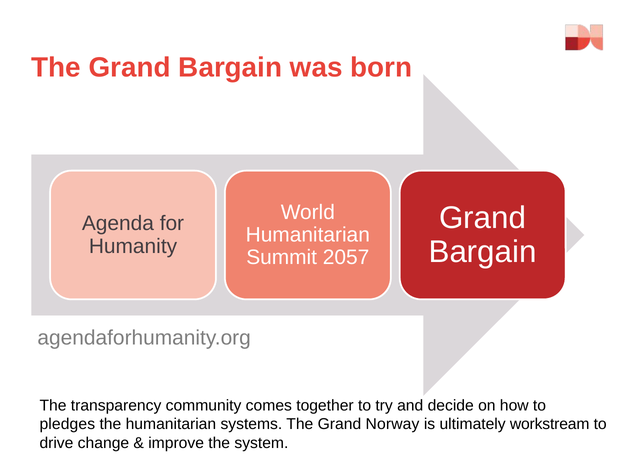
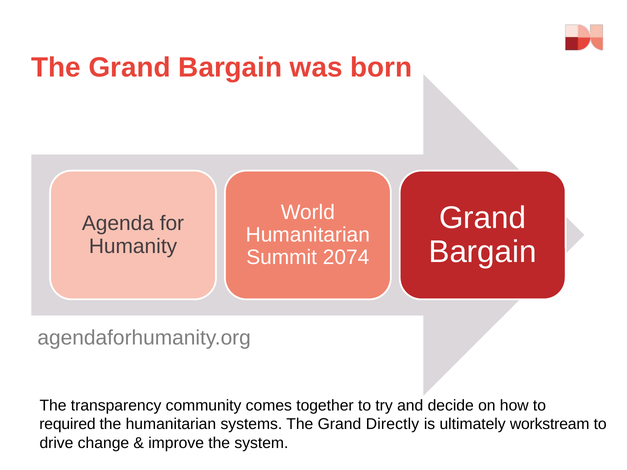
2057: 2057 -> 2074 (346, 258)
pledges: pledges -> required (67, 425)
Norway: Norway -> Directly (392, 425)
